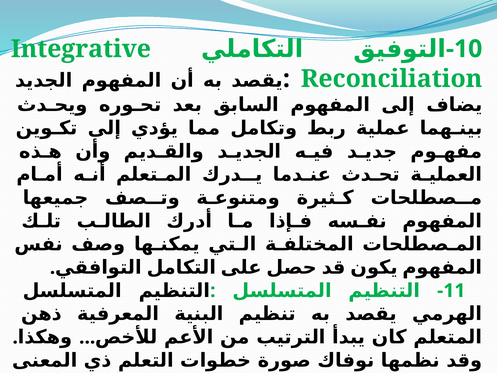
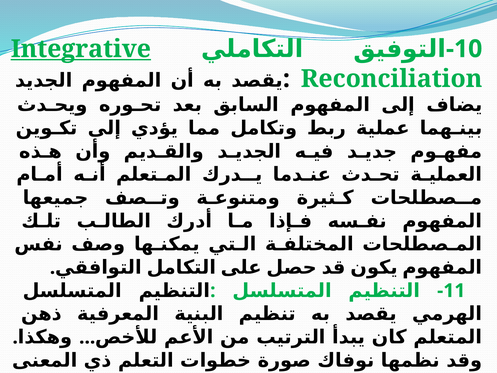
Integrative underline: none -> present (81, 49)
